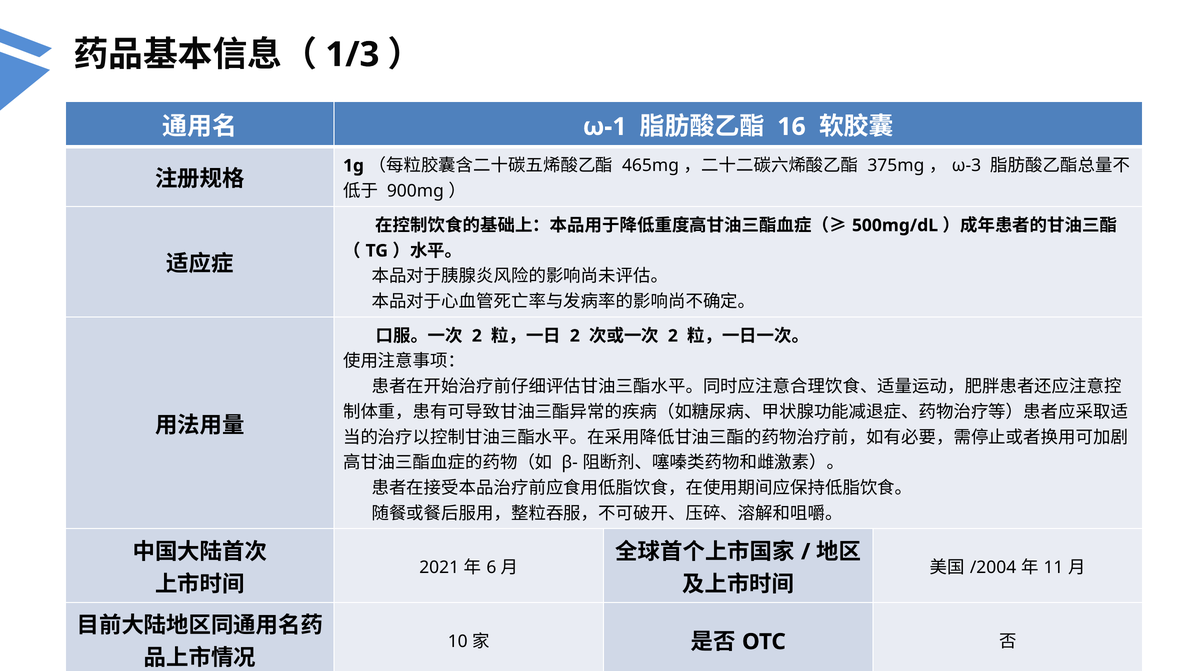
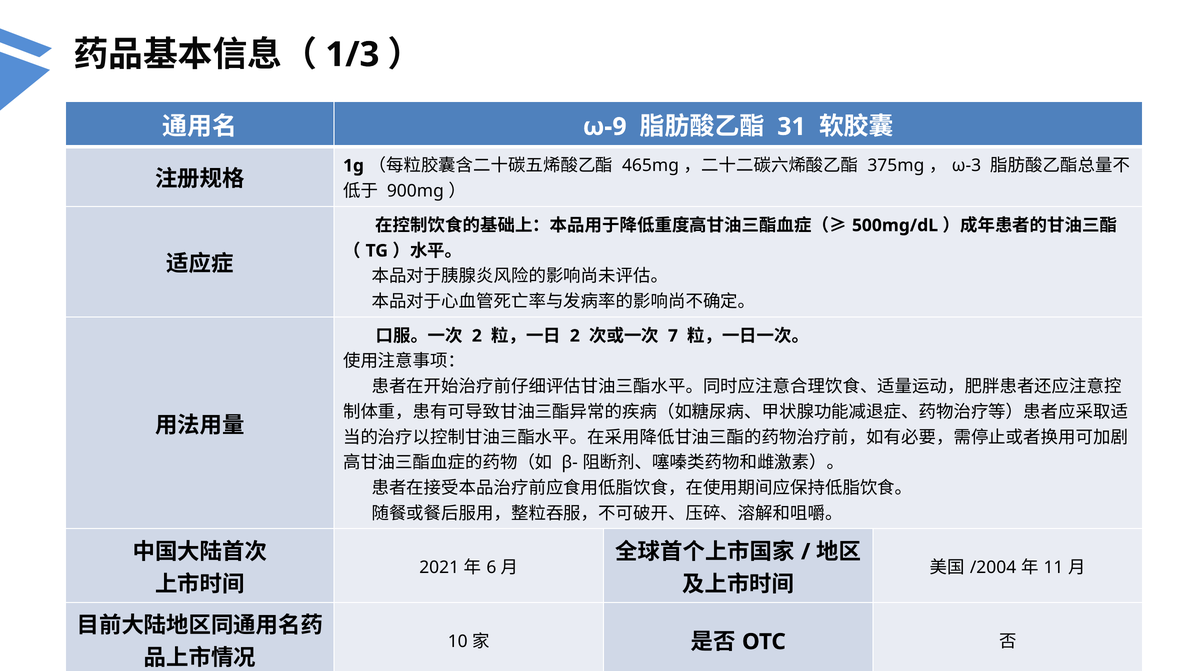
ω-1: ω-1 -> ω-9 (605, 127)
16: 16 -> 31 (792, 127)
2: 2 -> 7 (673, 336)
